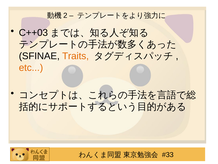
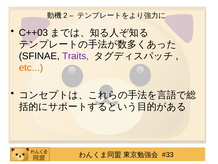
Traits colour: orange -> purple (76, 56)
